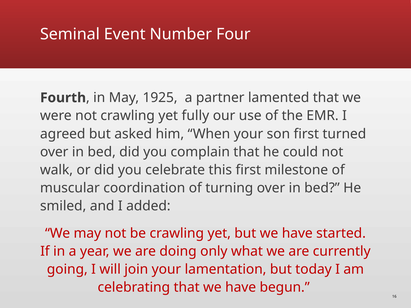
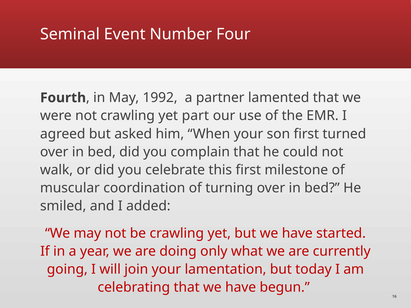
1925: 1925 -> 1992 (160, 98)
fully: fully -> part (195, 116)
